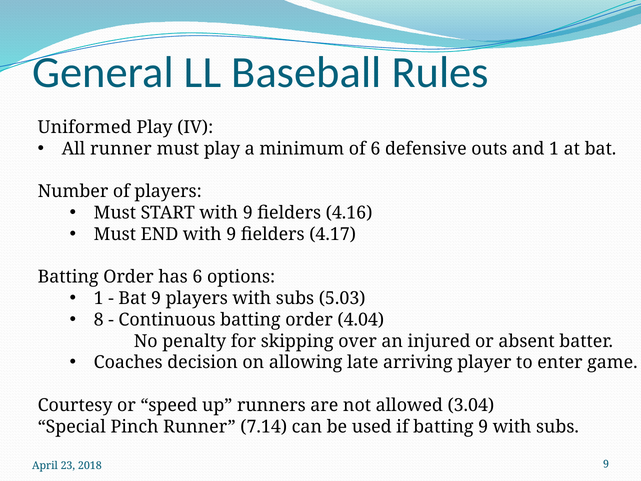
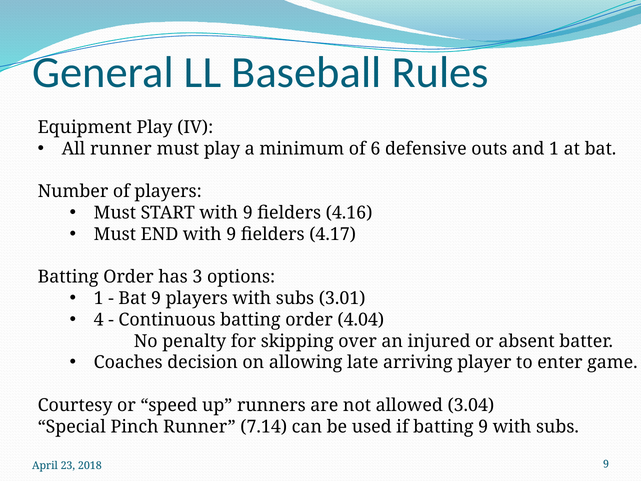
Uniformed: Uniformed -> Equipment (85, 127)
has 6: 6 -> 3 (197, 277)
5.03: 5.03 -> 3.01 (342, 298)
8: 8 -> 4 (99, 320)
